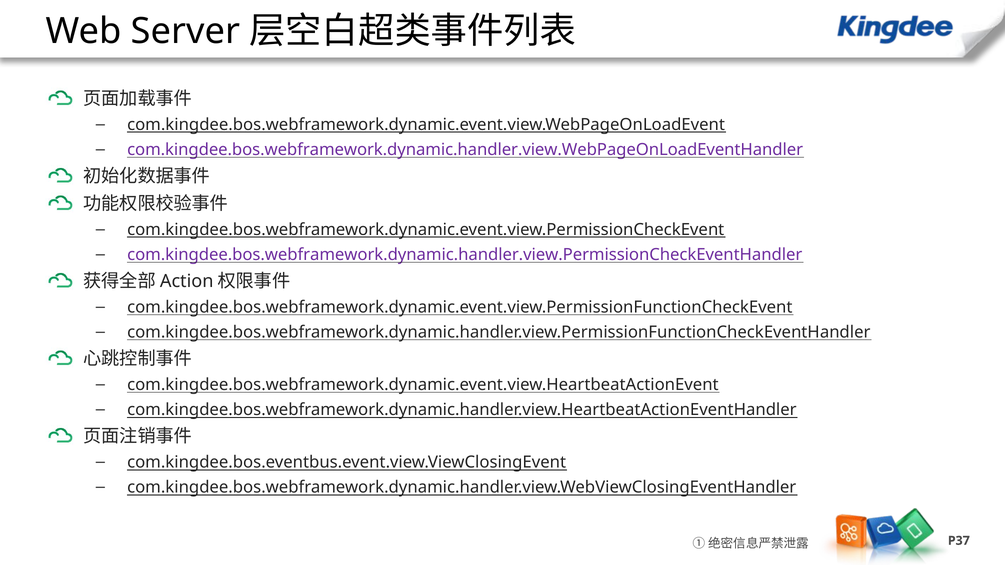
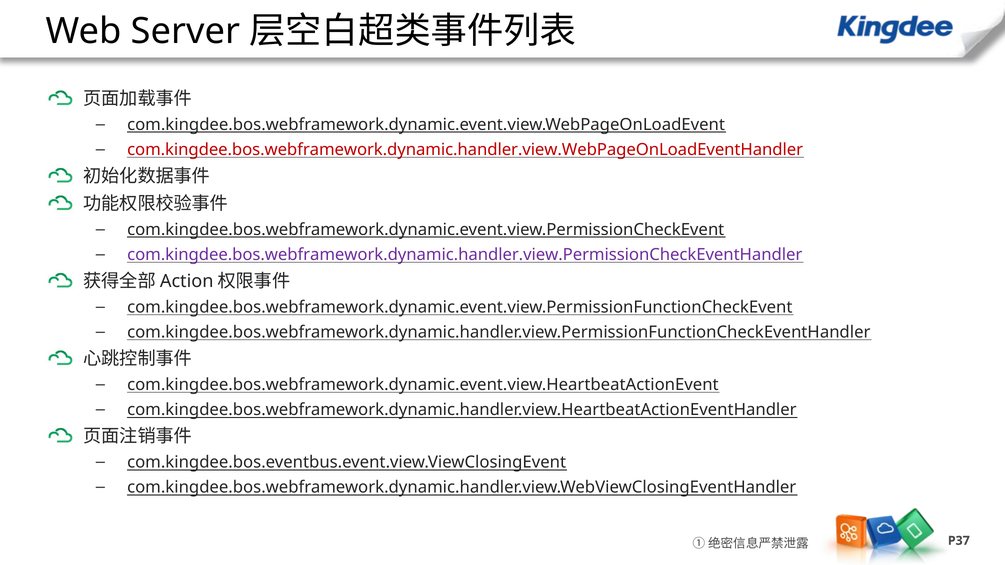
com.kingdee.bos.webframework.dynamic.handler.view.WebPageOnLoadEventHandler colour: purple -> red (465, 150)
